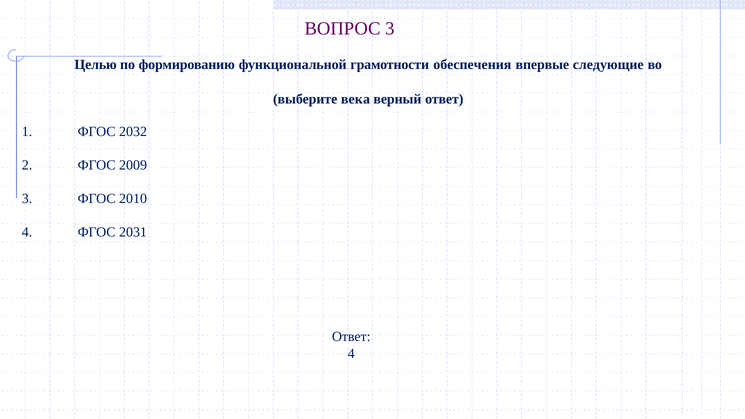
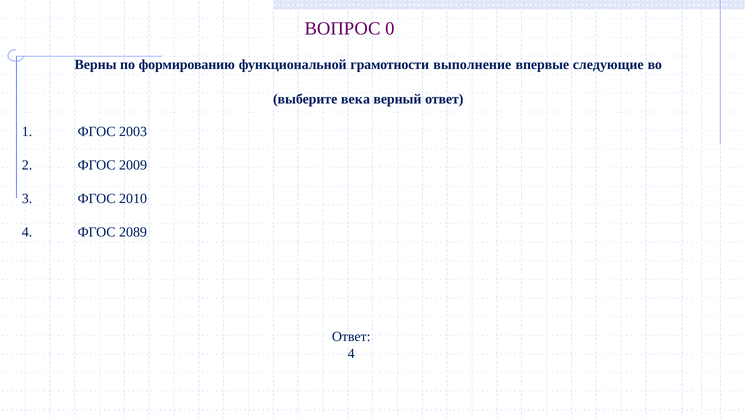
ВОПРОС 3: 3 -> 0 (390, 29)
Целью: Целью -> Верны (96, 65)
обеспечения: обеспечения -> выполнение (472, 65)
2032: 2032 -> 2003 (133, 132)
2031: 2031 -> 2089 (133, 232)
